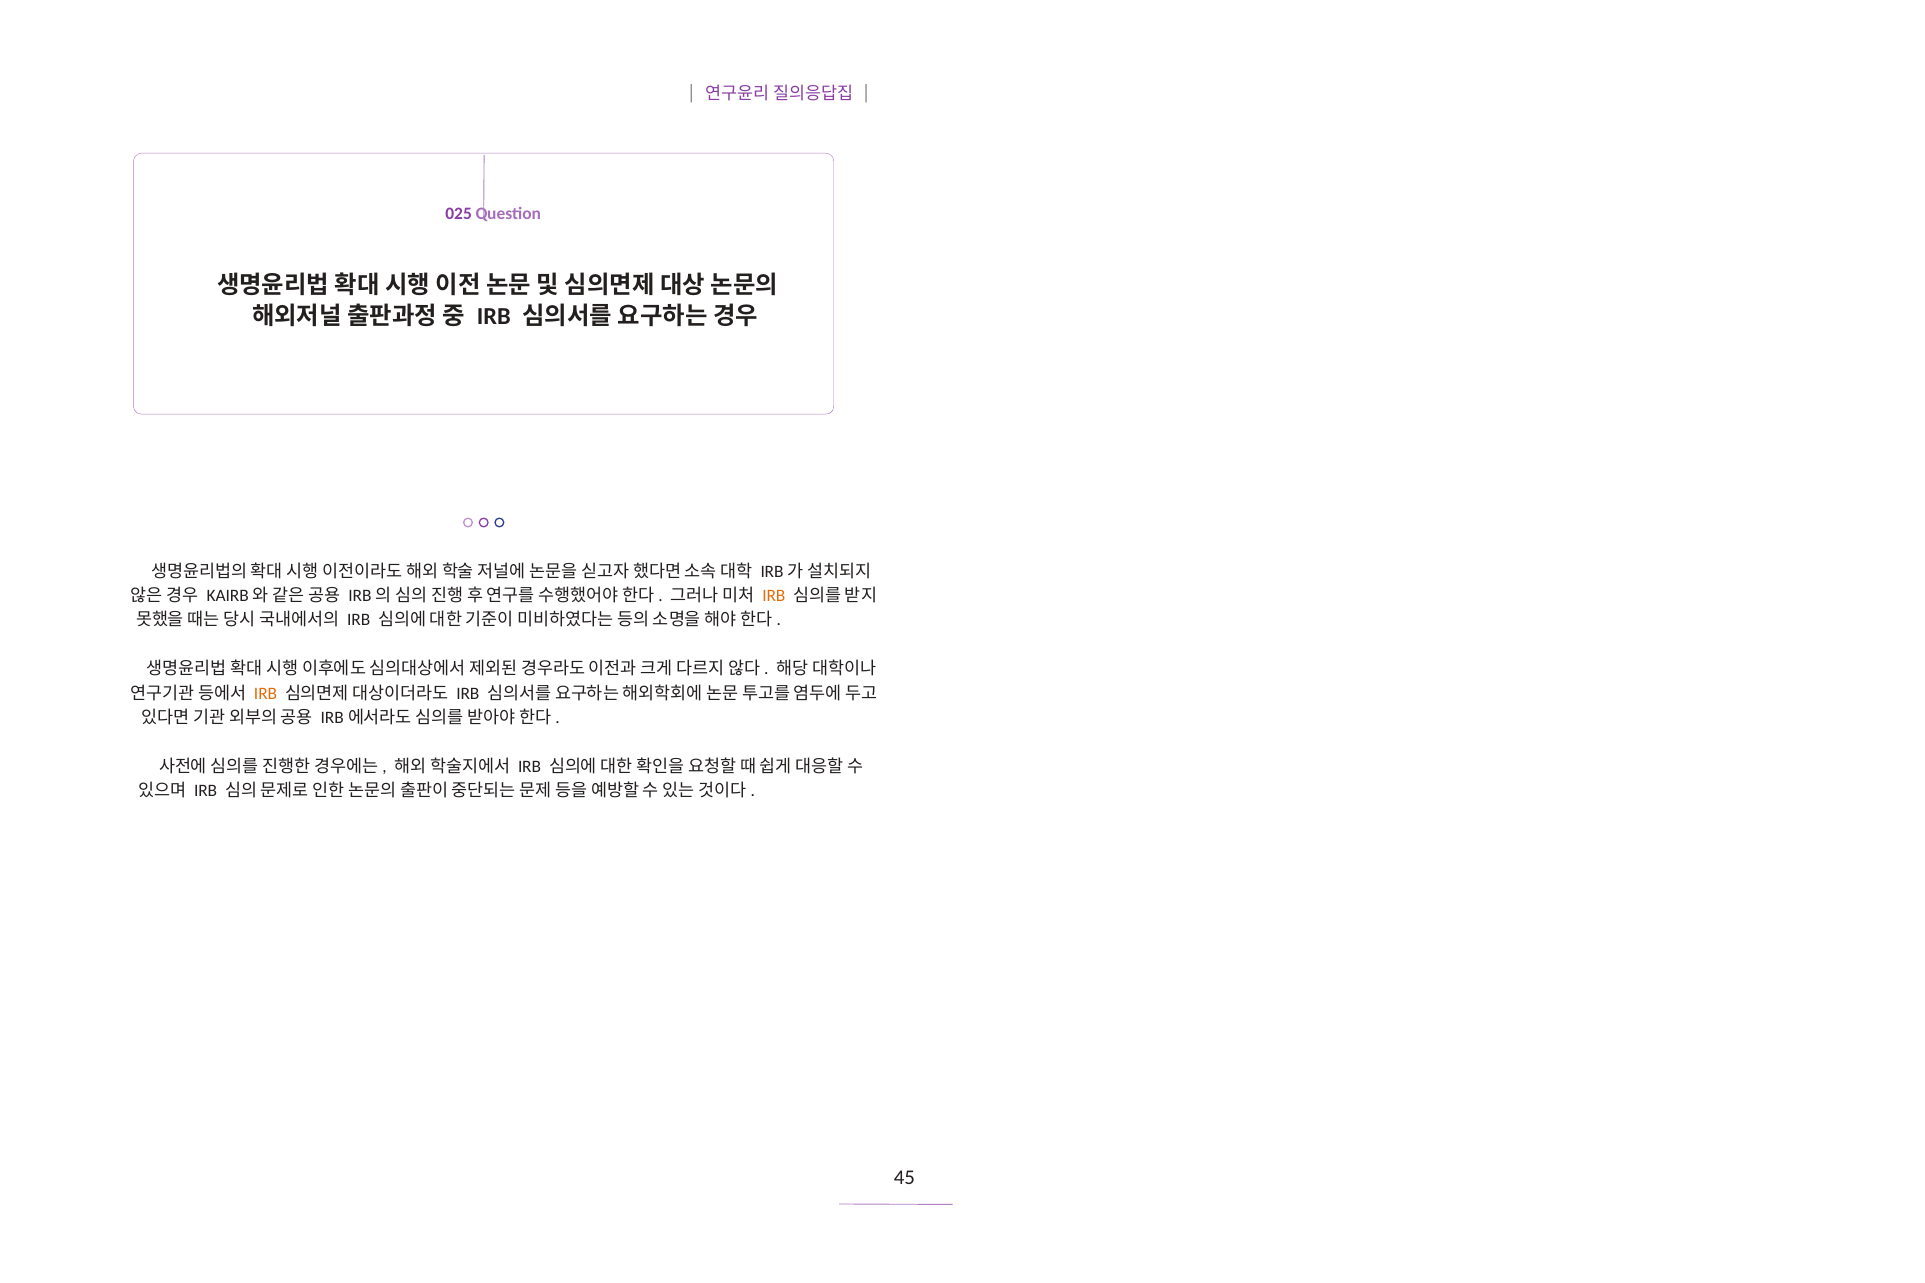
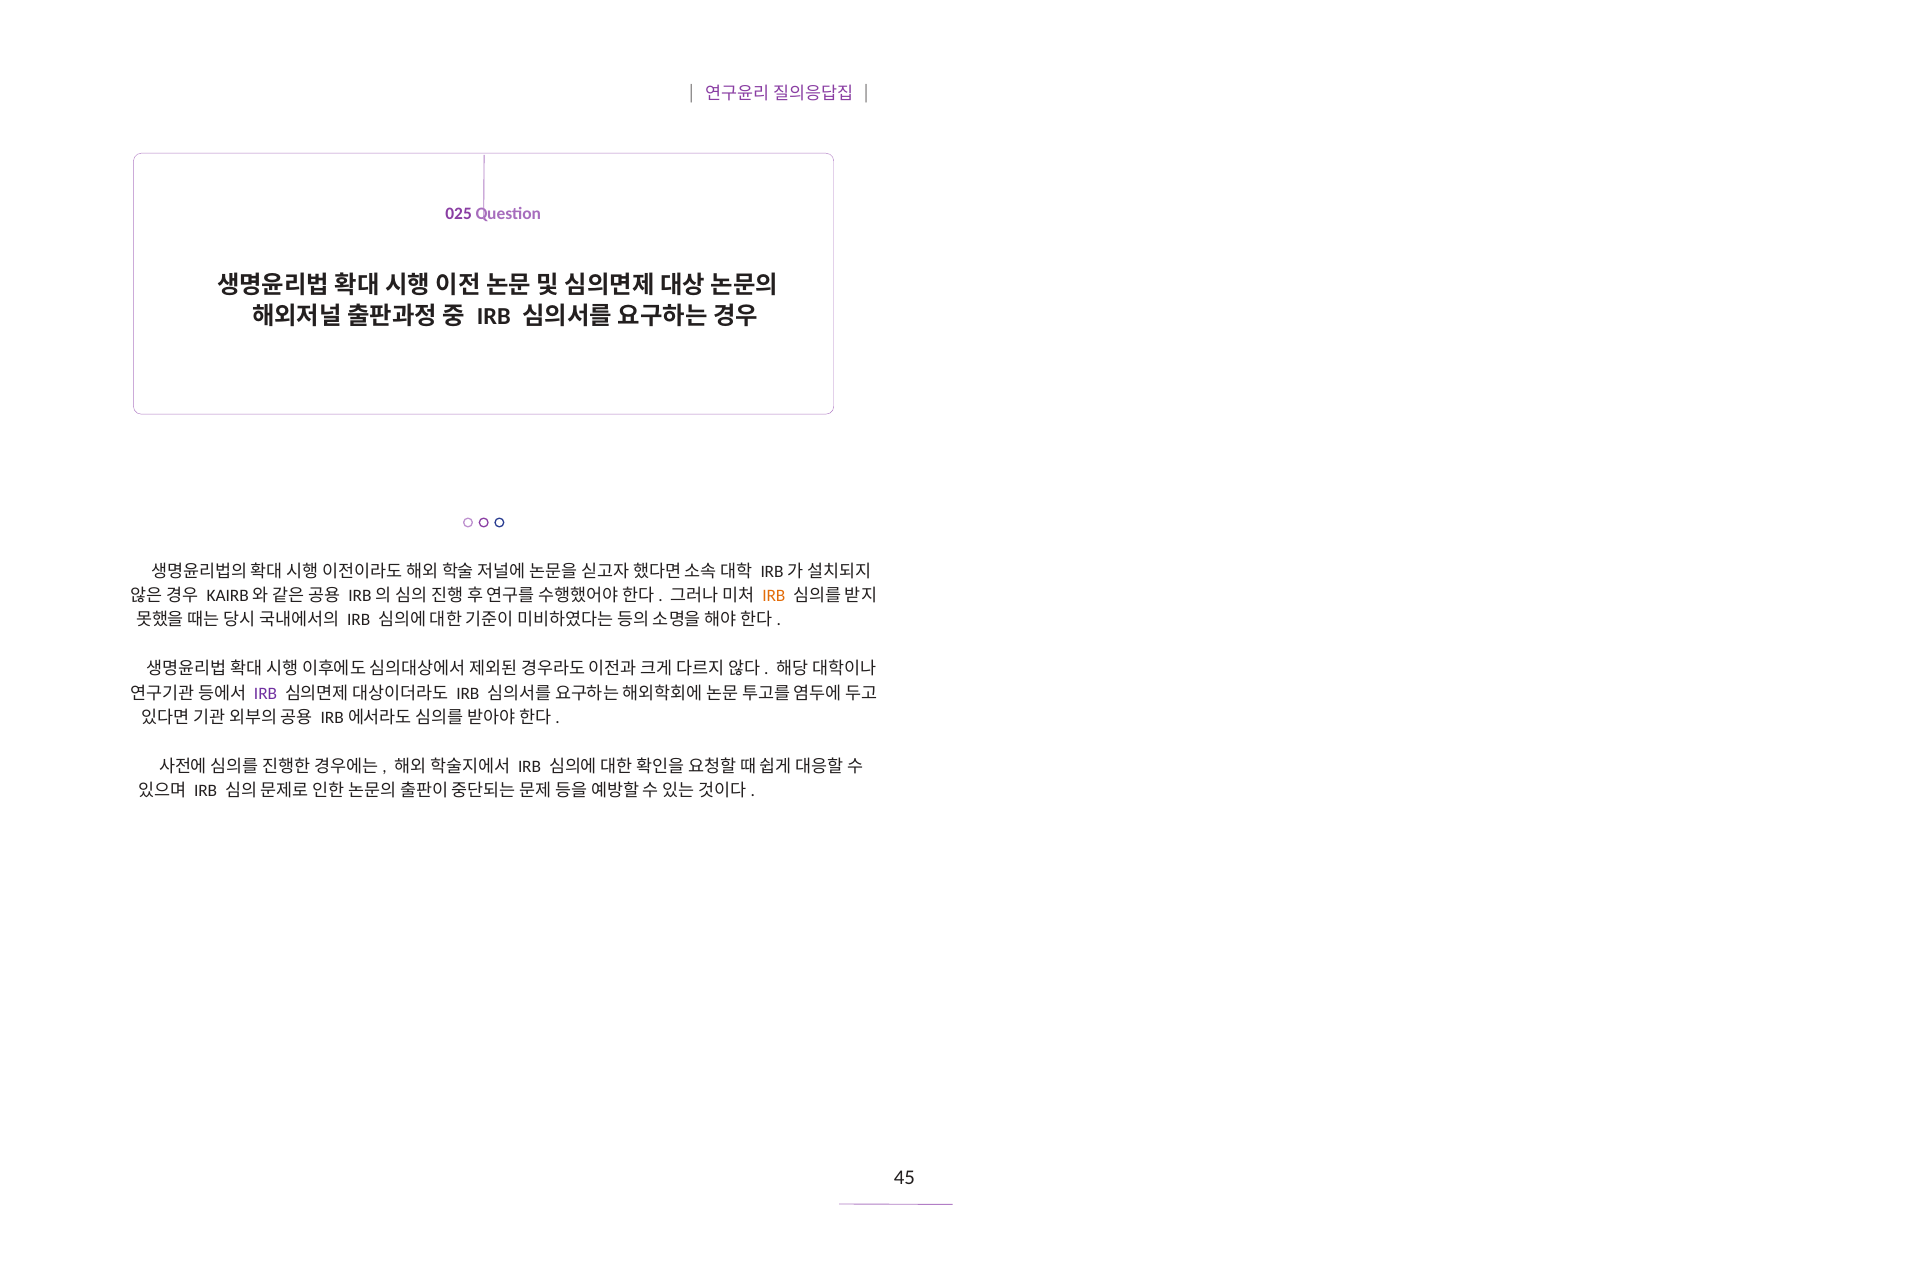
IRB colour: orange -> purple (266, 694)
